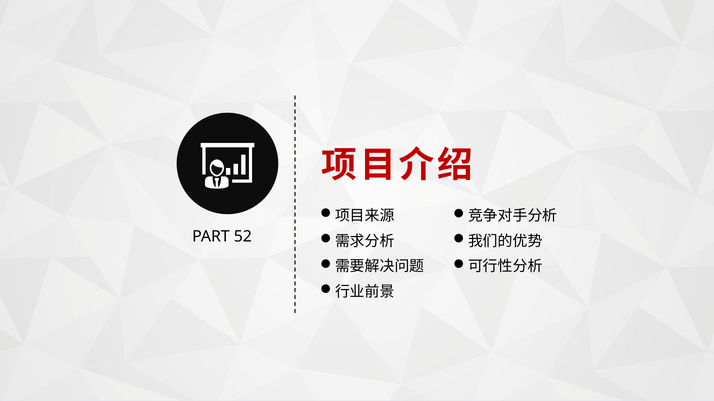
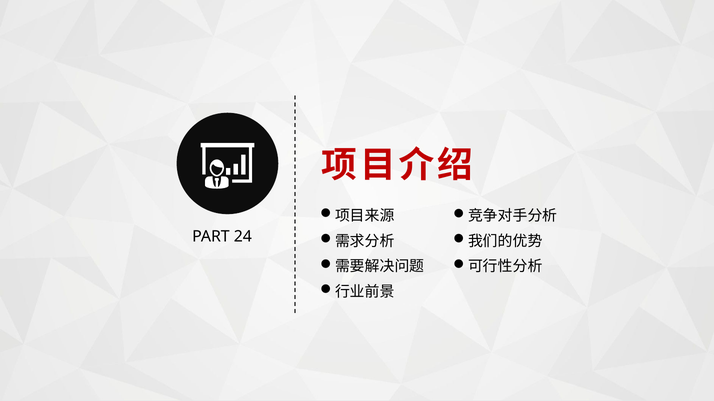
52: 52 -> 24 (243, 237)
